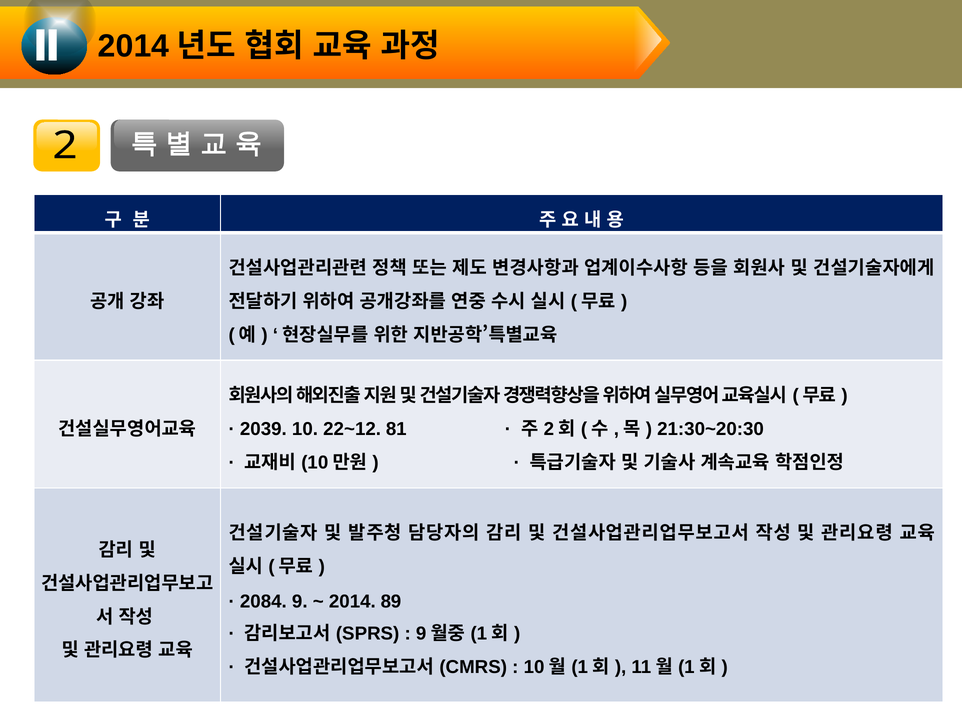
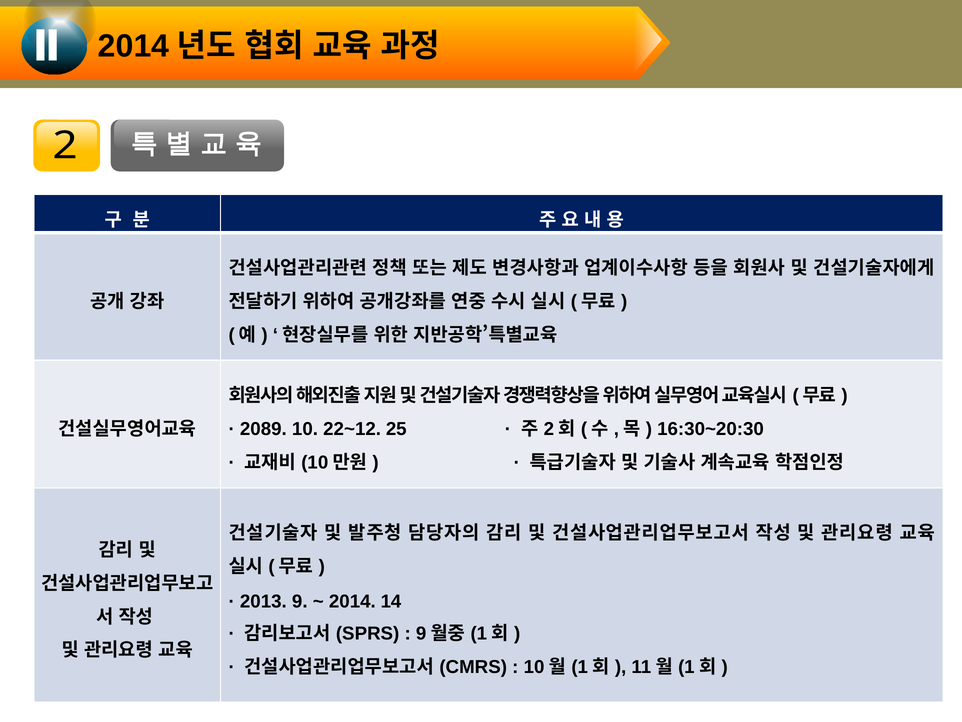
2039: 2039 -> 2089 (263, 429)
81: 81 -> 25 (396, 429)
21:30~20:30: 21:30~20:30 -> 16:30~20:30 (710, 429)
2084: 2084 -> 2013 (263, 601)
89: 89 -> 14 (391, 601)
